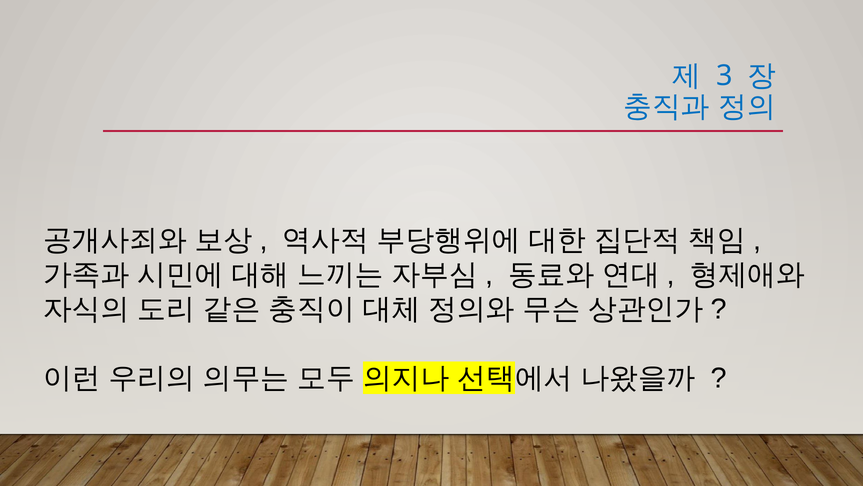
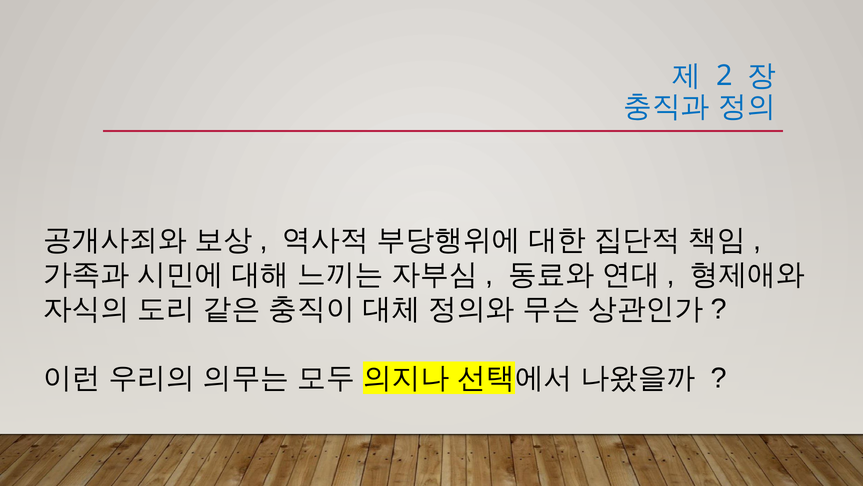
3: 3 -> 2 (725, 76)
